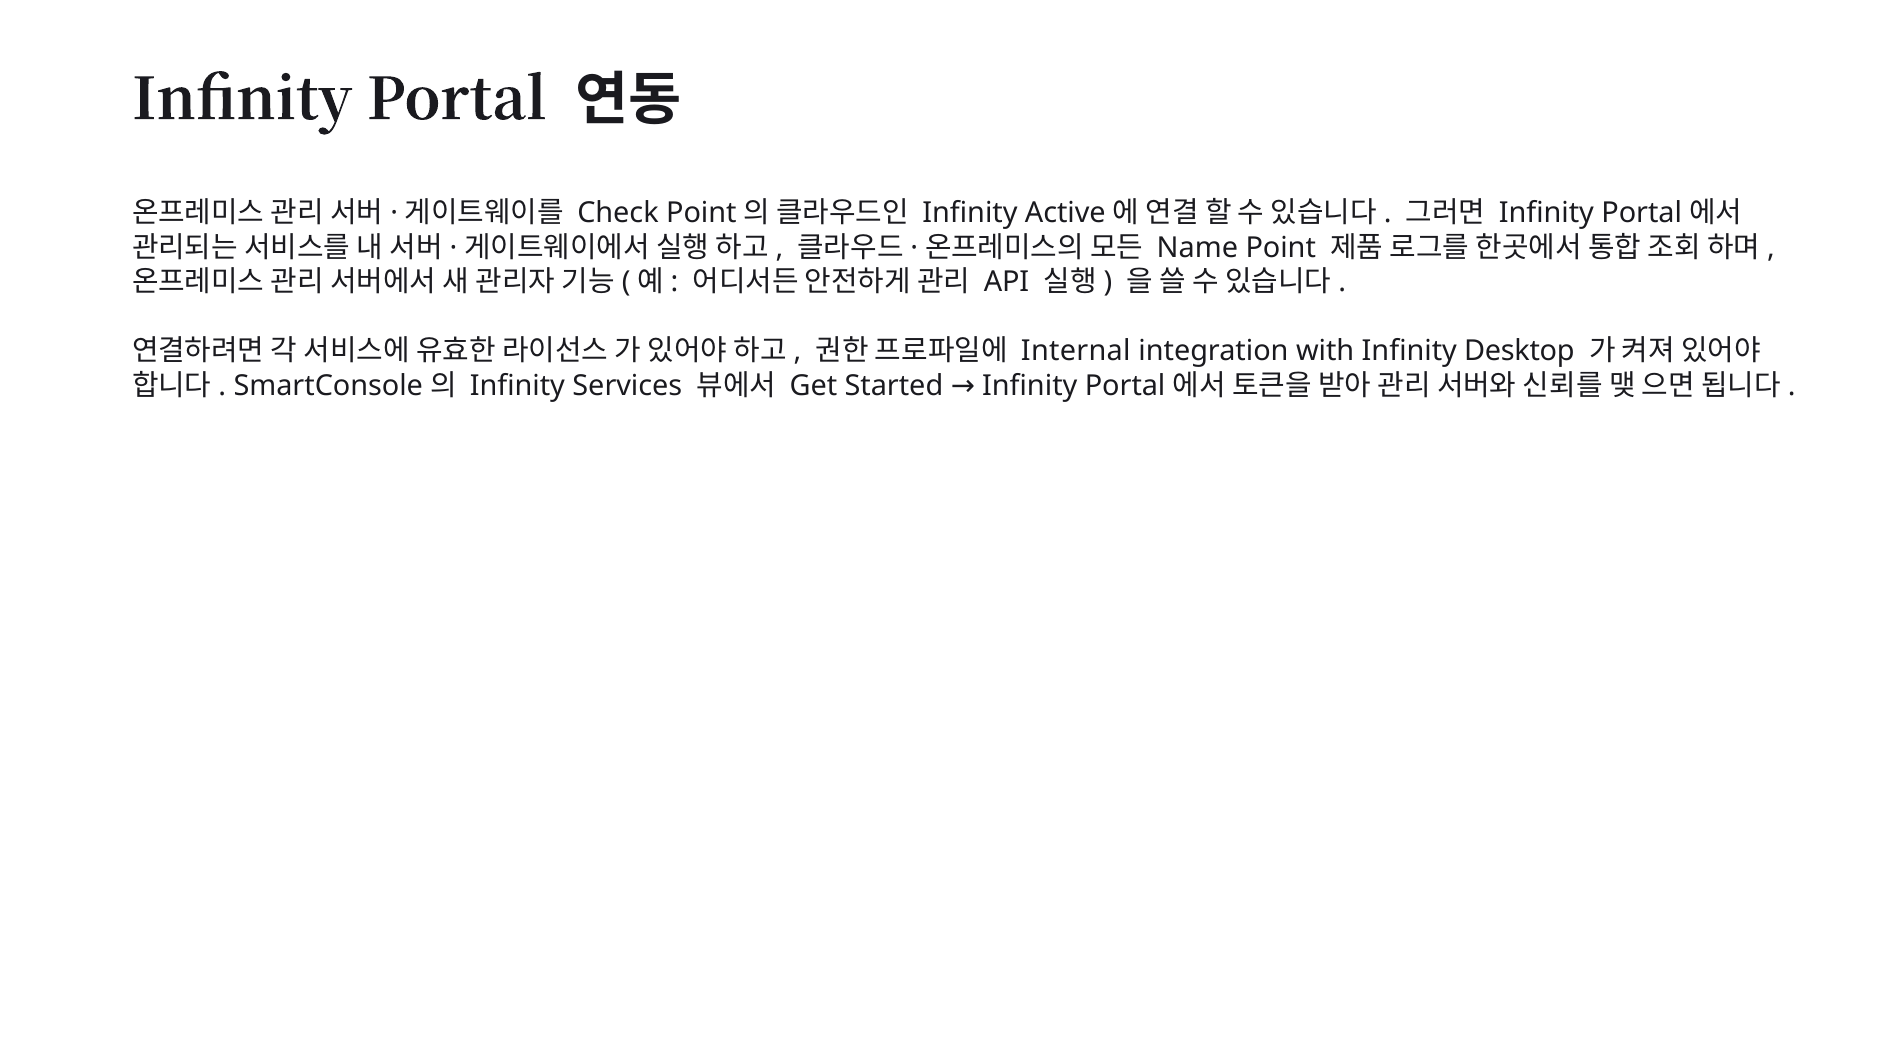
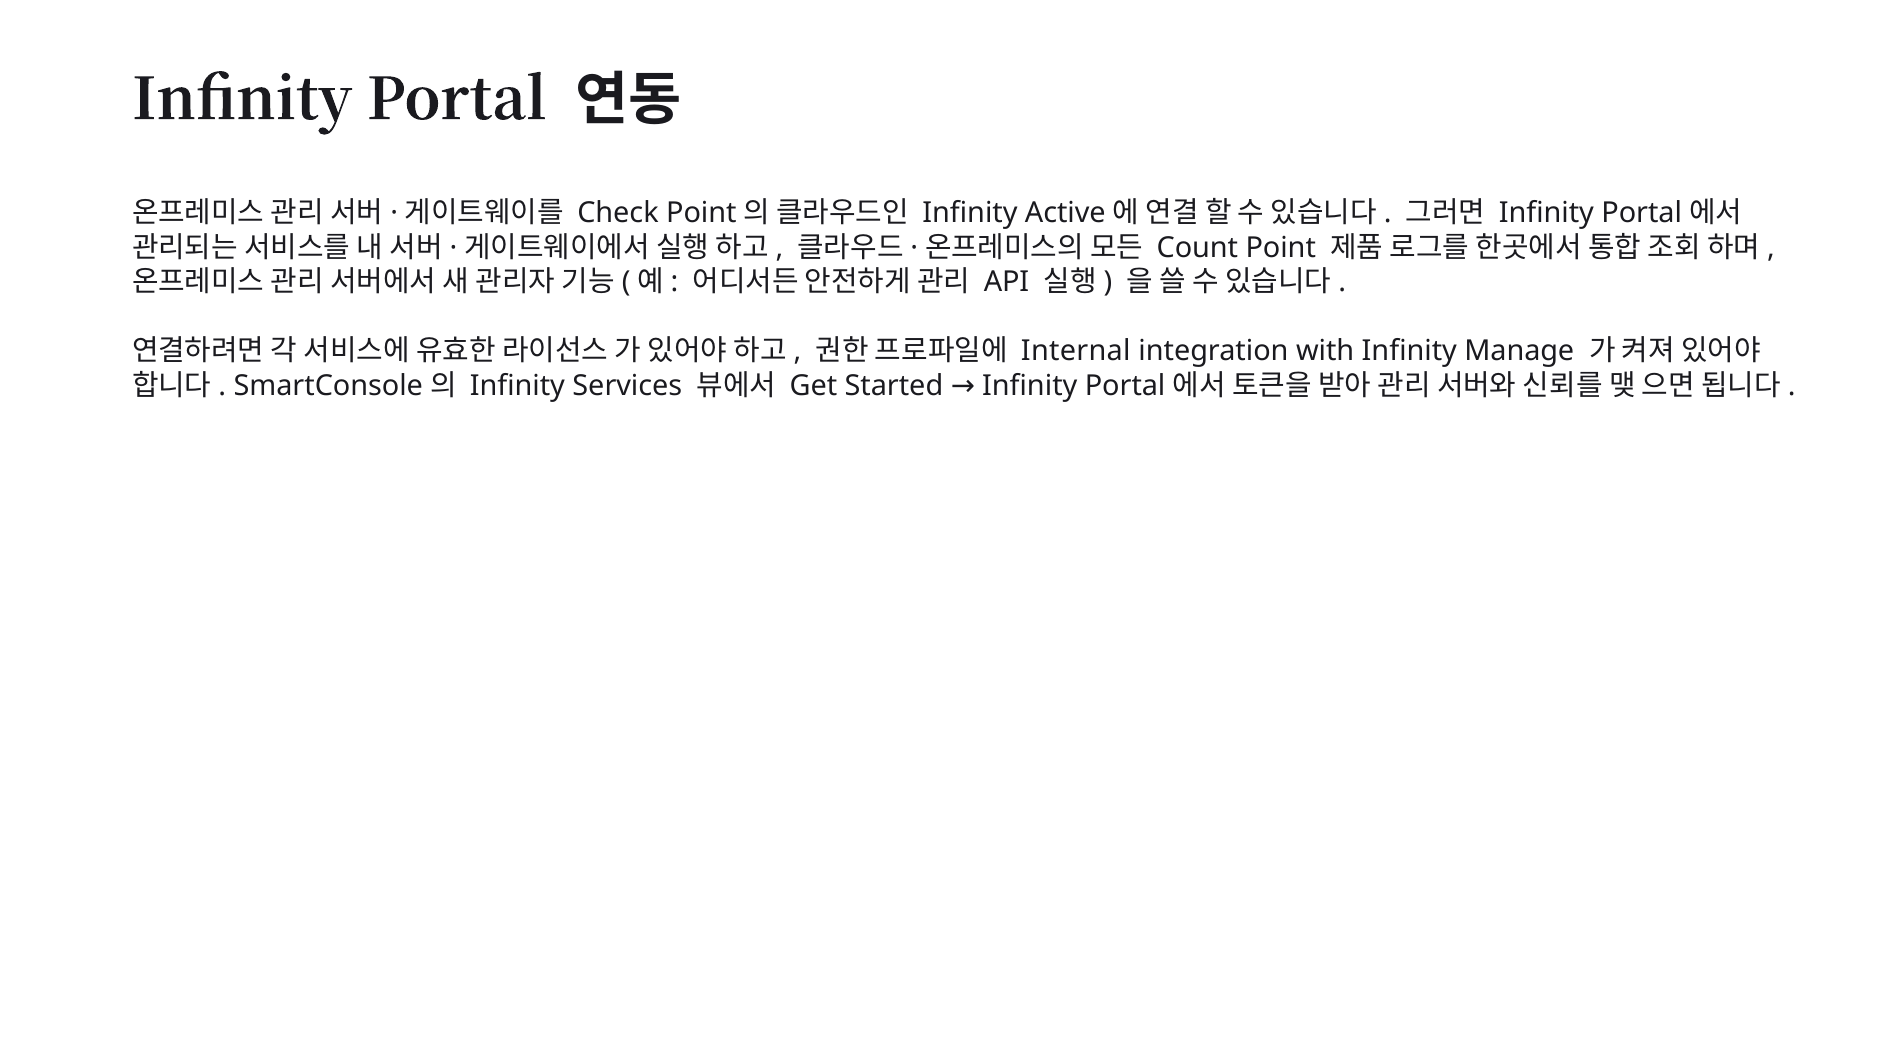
Name: Name -> Count (1197, 247)
Desktop: Desktop -> Manage (1519, 351)
